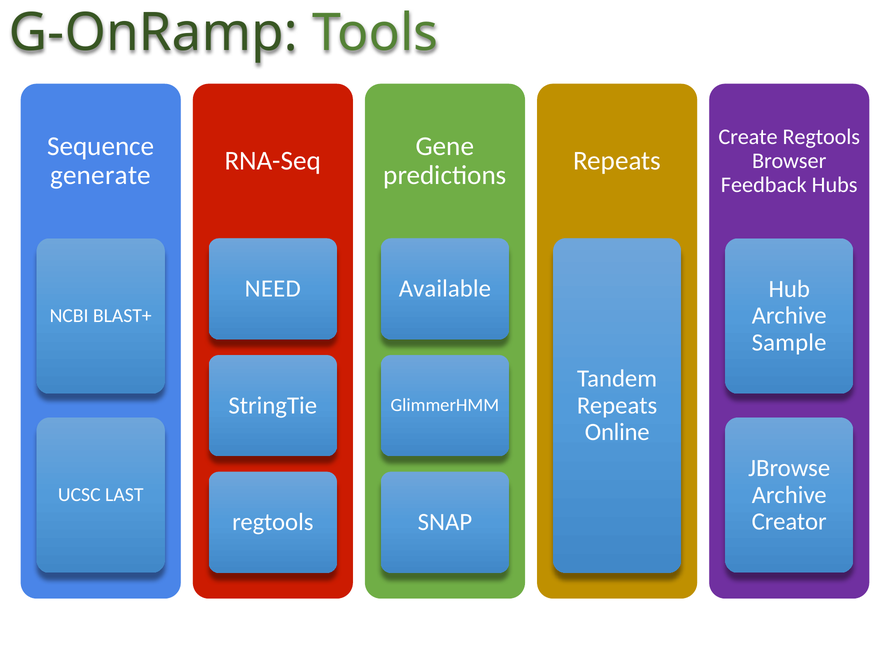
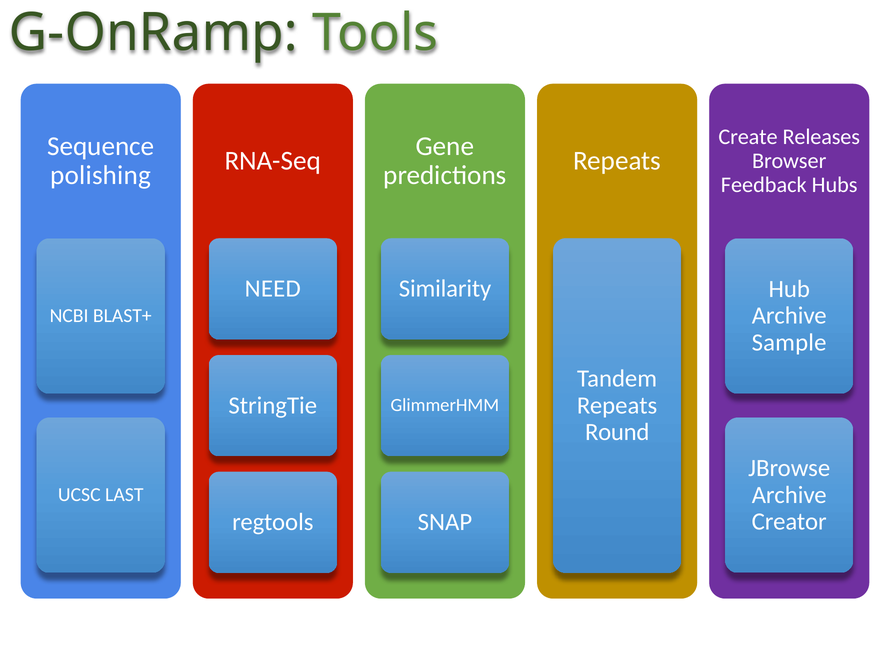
Create Regtools: Regtools -> Releases (821, 137)
generate: generate -> polishing (101, 175)
Available: Available -> Similarity (445, 288)
Online: Online -> Round (617, 432)
